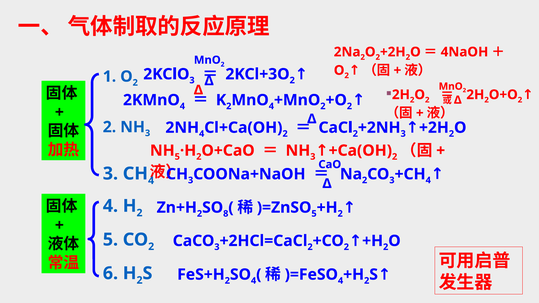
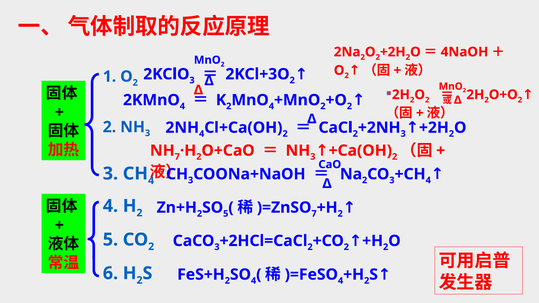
5: 5 -> 7 (177, 157)
8: 8 -> 5 (226, 214)
5: 5 -> 7 (314, 214)
